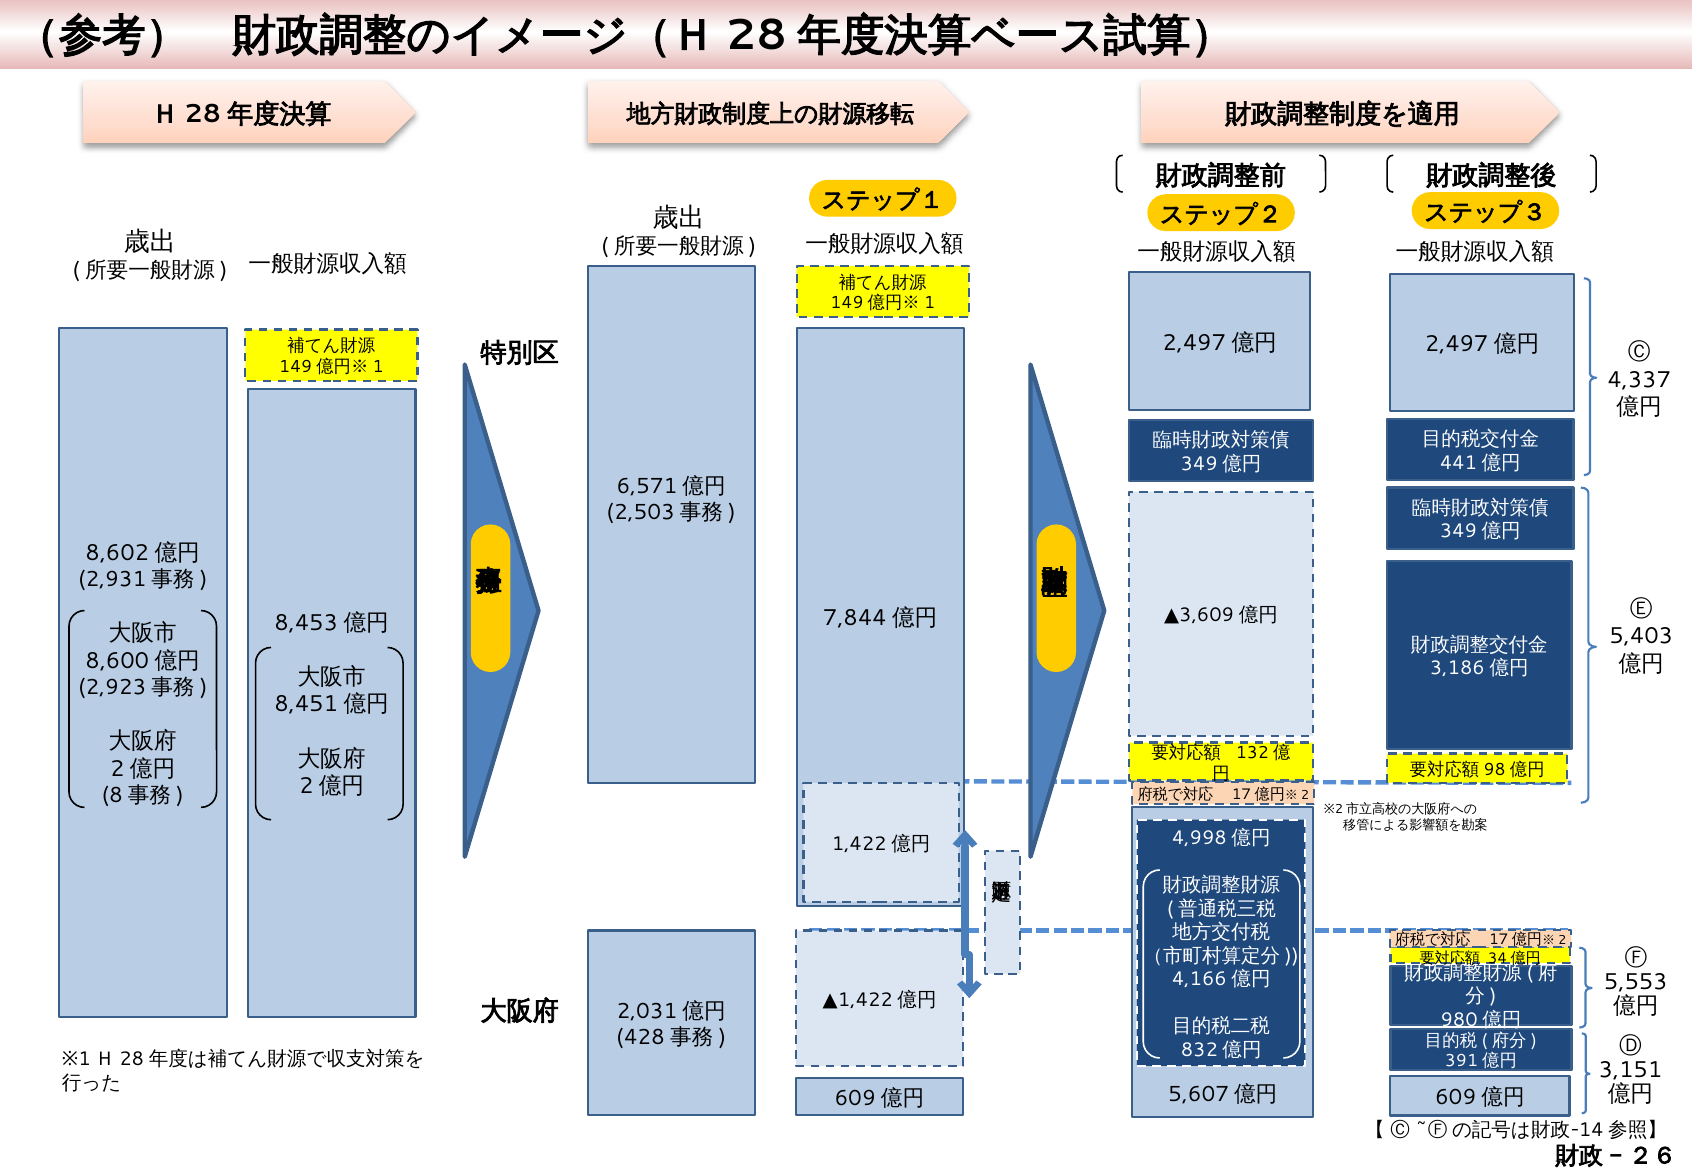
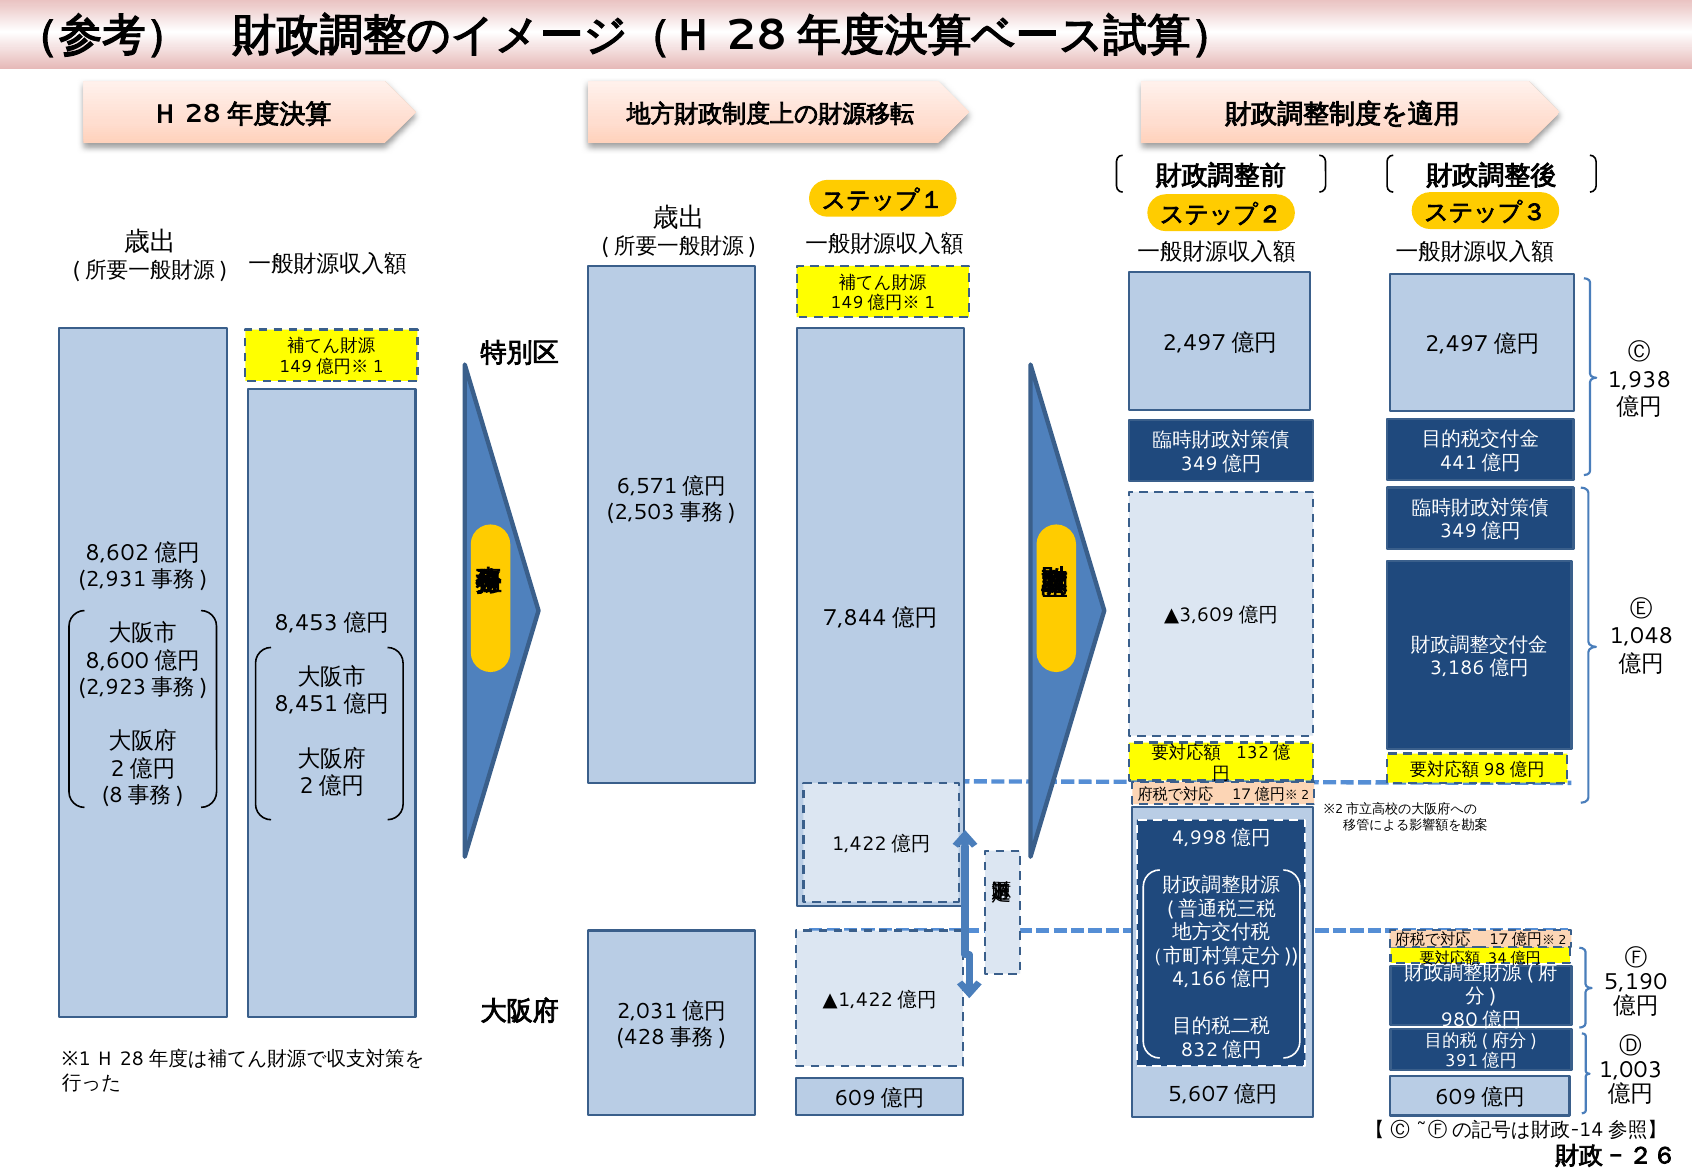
4,337: 4,337 -> 1,938 (1639, 379)
5,403: 5,403 -> 1,048 (1641, 636)
5,553: 5,553 -> 5,190 (1636, 982)
3,151: 3,151 -> 1,003 (1630, 1070)
